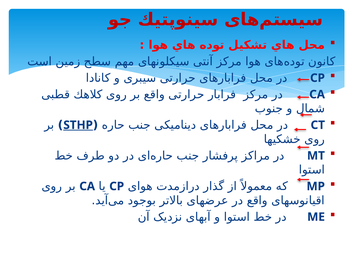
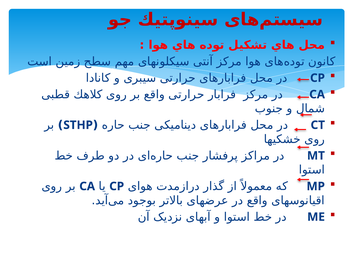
STHP underline: present -> none (78, 125)
